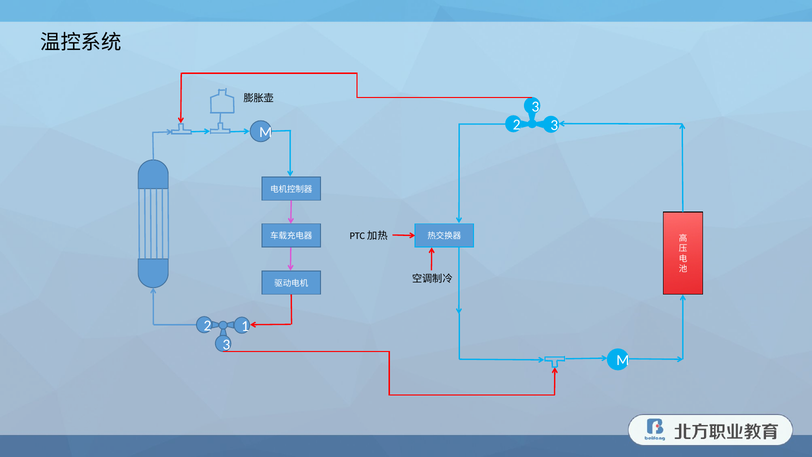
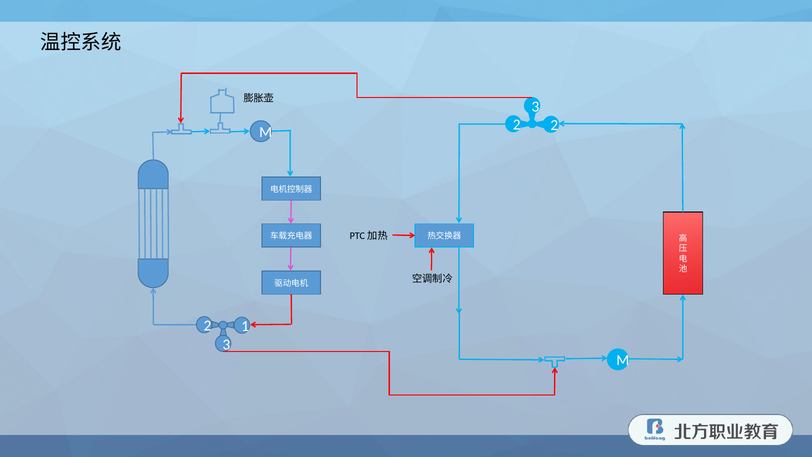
M 3: 3 -> 2 (554, 125)
